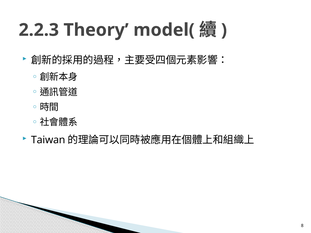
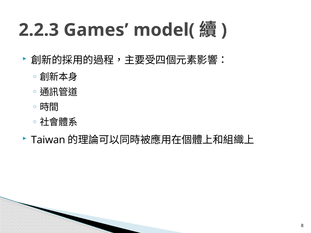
Theory: Theory -> Games (96, 30)
